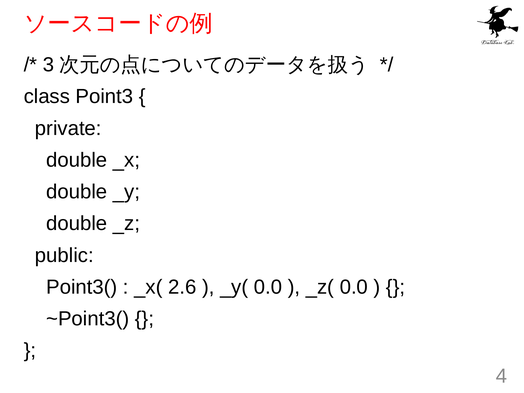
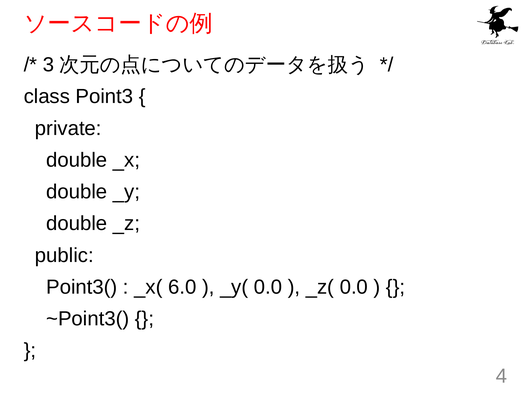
2.6: 2.6 -> 6.0 (182, 287)
